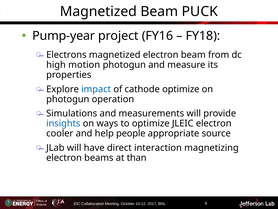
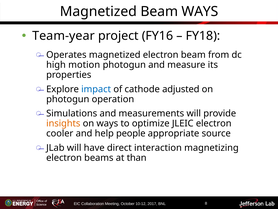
Beam PUCK: PUCK -> WAYS (200, 11)
Pump-year: Pump-year -> Team-year (64, 36)
Electrons: Electrons -> Operates (66, 55)
cathode optimize: optimize -> adjusted (181, 89)
insights colour: blue -> orange (63, 123)
